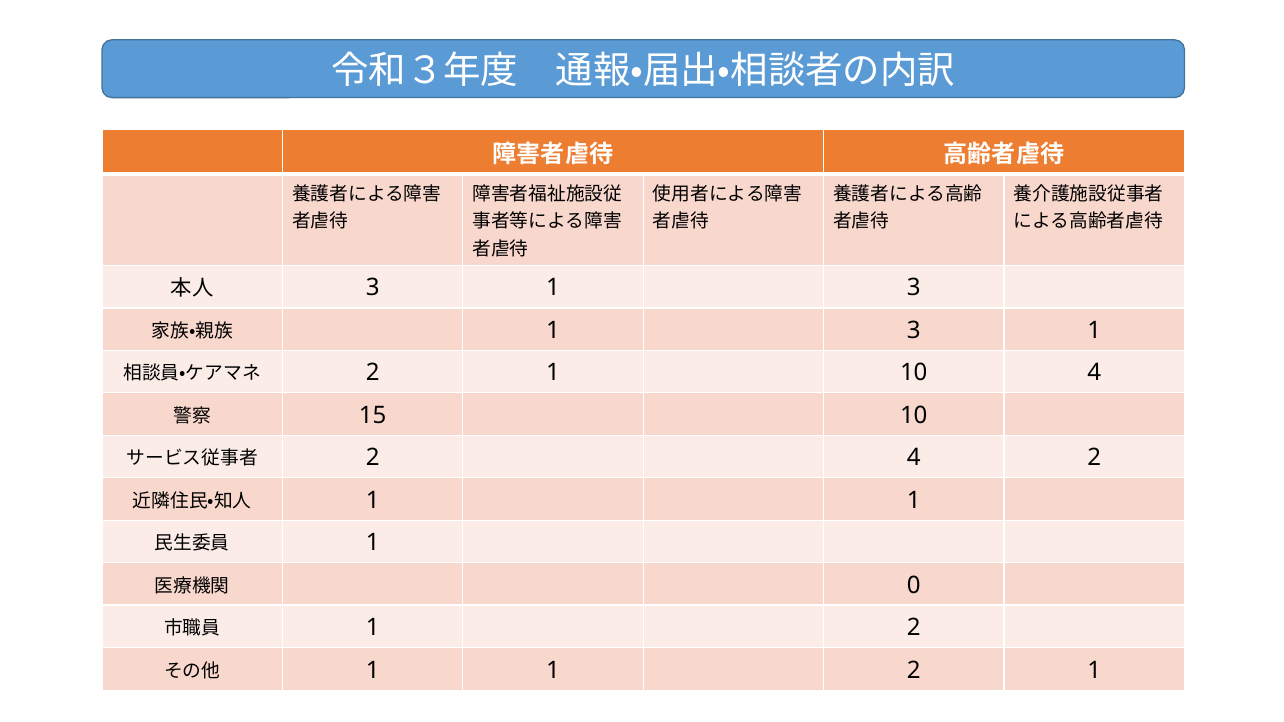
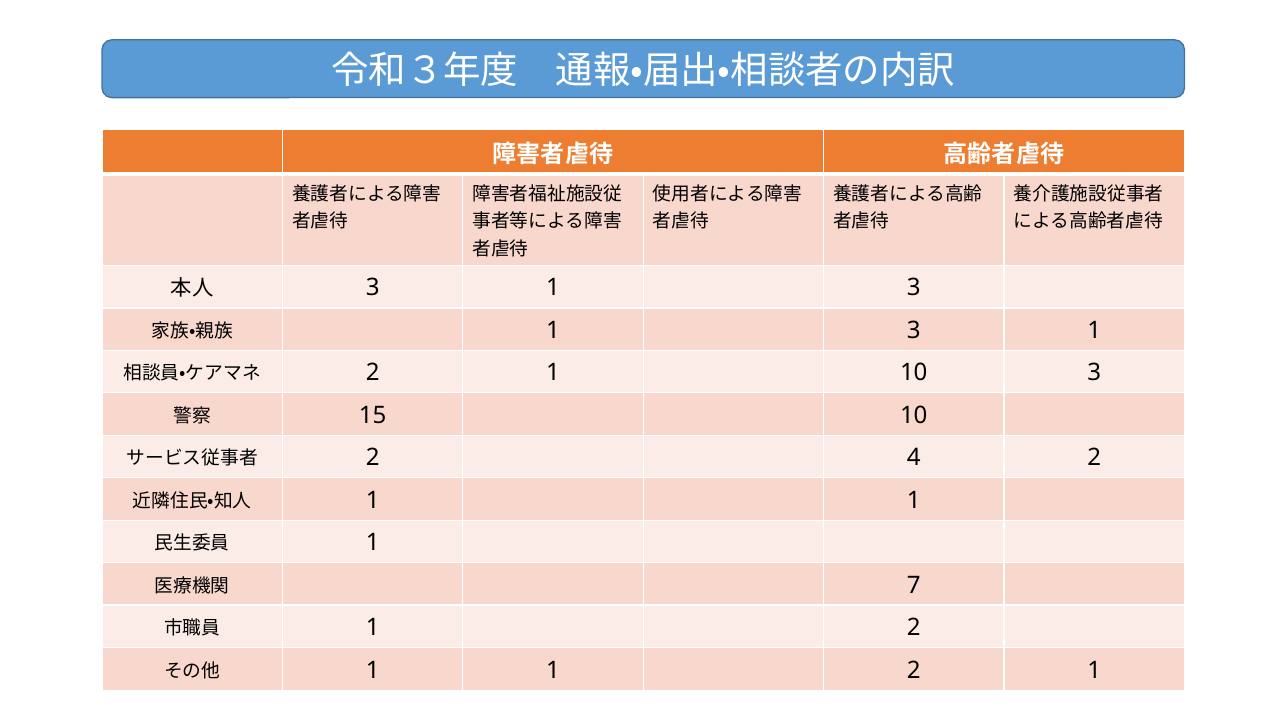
10 4: 4 -> 3 (1094, 373)
0: 0 -> 7 (914, 585)
